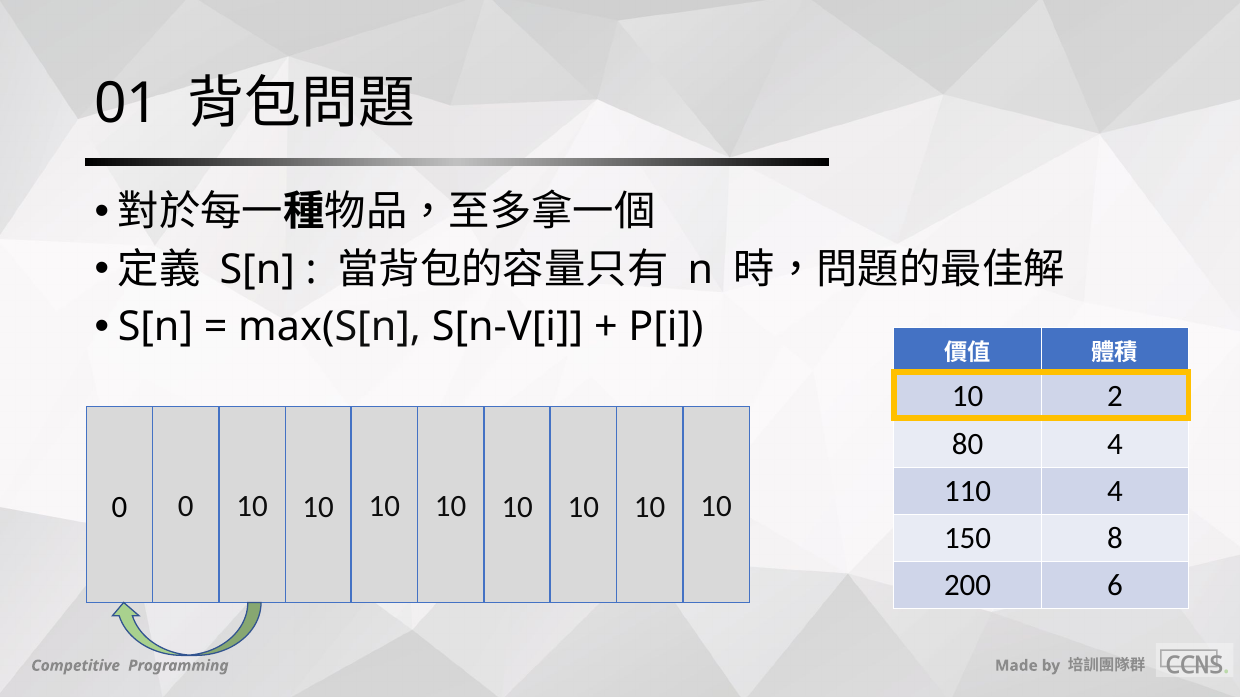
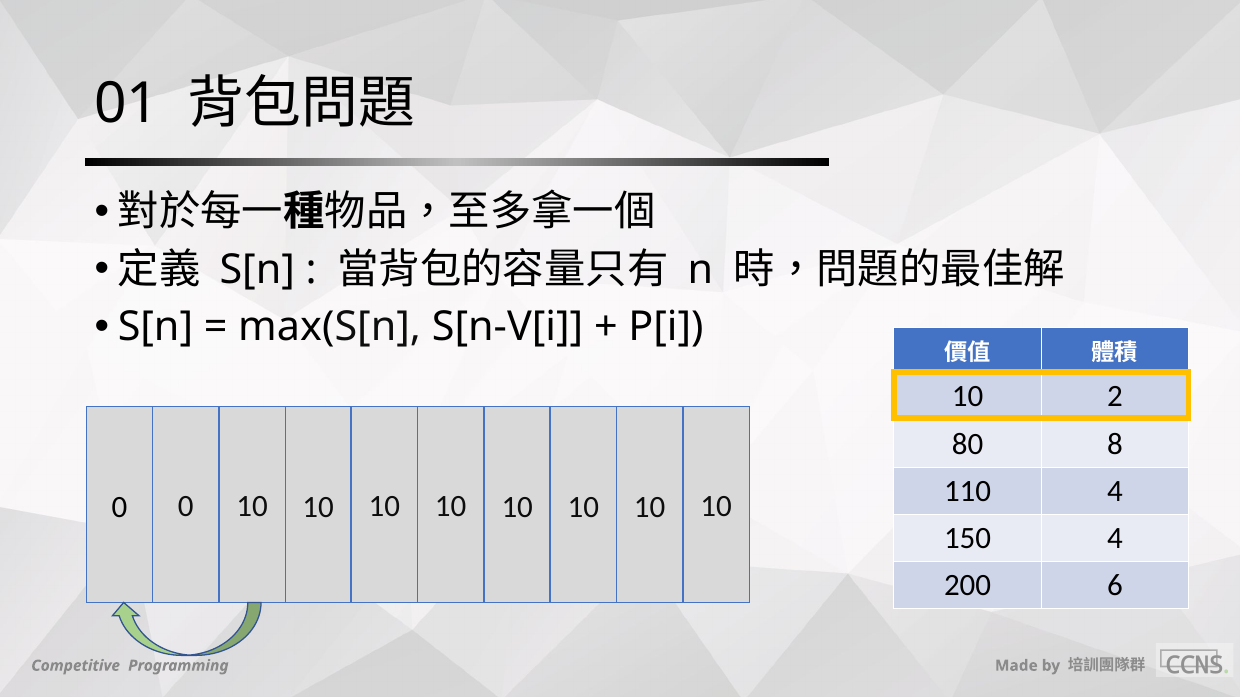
80 4: 4 -> 8 (1115, 444)
150 8: 8 -> 4 (1115, 538)
